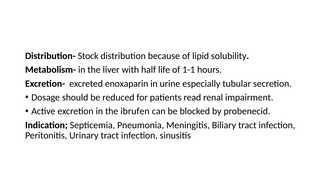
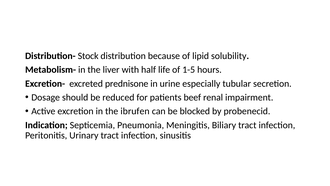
1-1: 1-1 -> 1-5 (189, 70)
enoxaparin: enoxaparin -> prednisone (127, 83)
read: read -> beef (192, 97)
